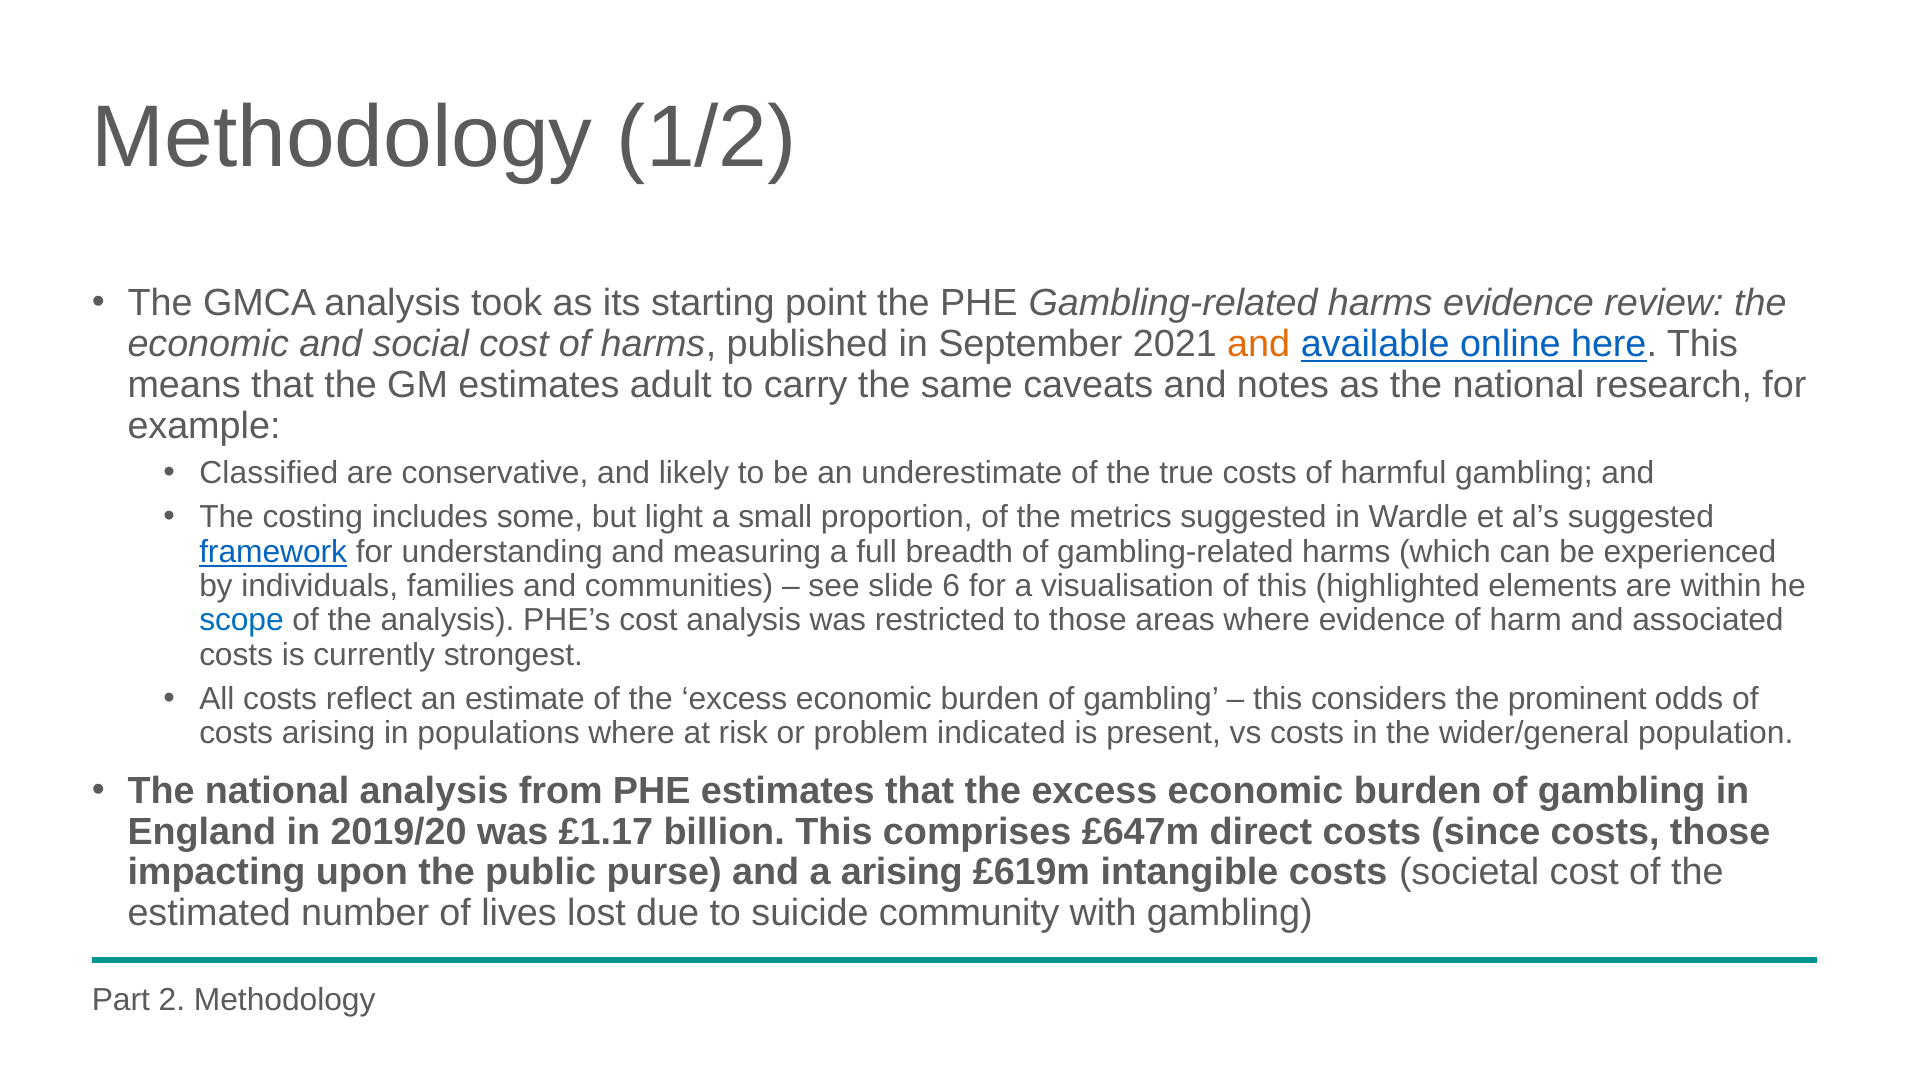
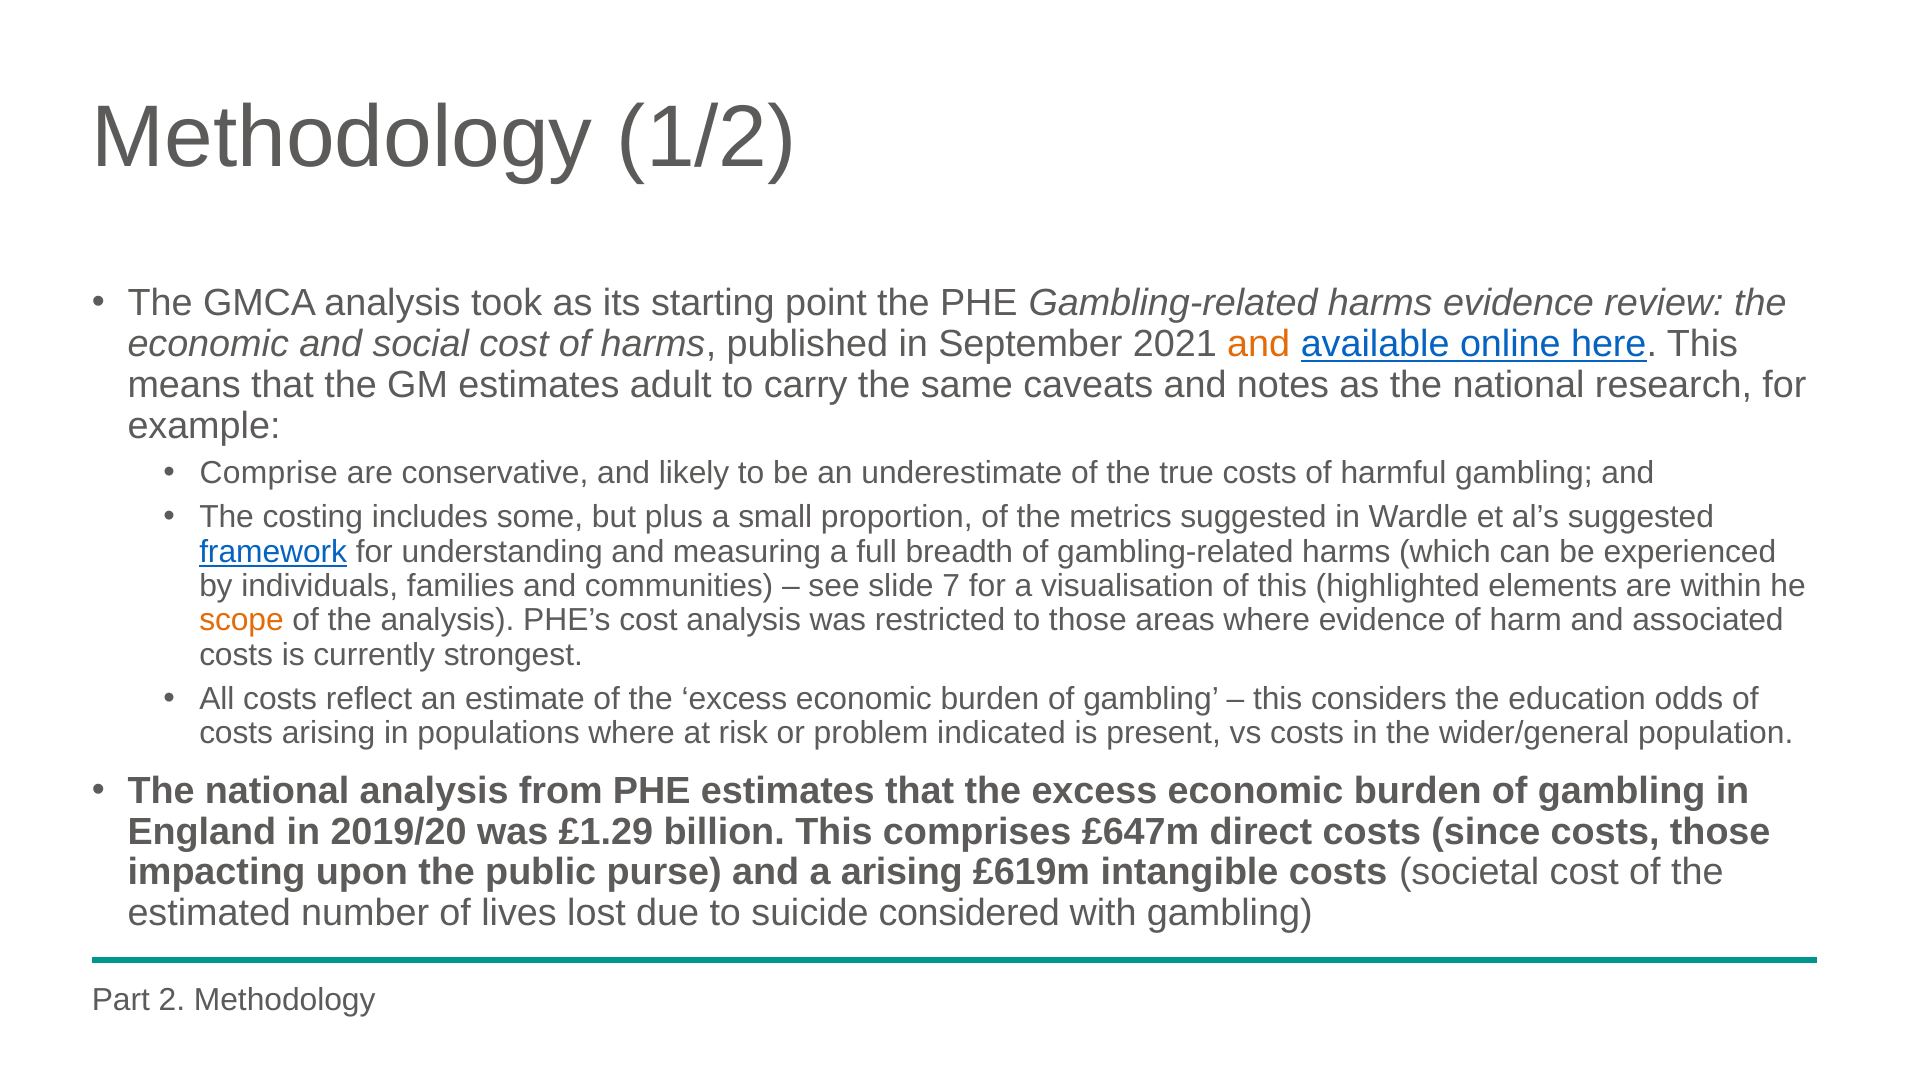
Classified: Classified -> Comprise (269, 473)
light: light -> plus (674, 517)
6: 6 -> 7 (951, 586)
scope colour: blue -> orange (241, 620)
prominent: prominent -> education (1577, 699)
£1.17: £1.17 -> £1.29 (606, 831)
community: community -> considered (969, 913)
